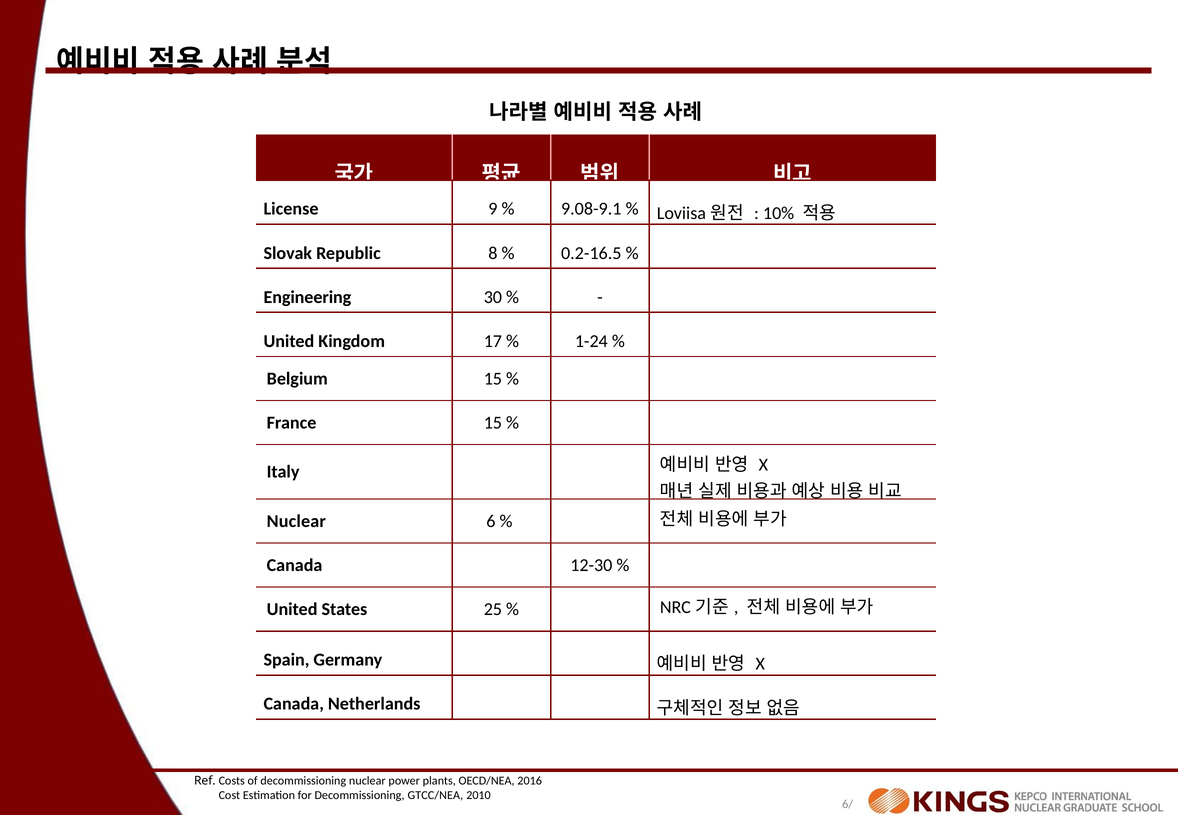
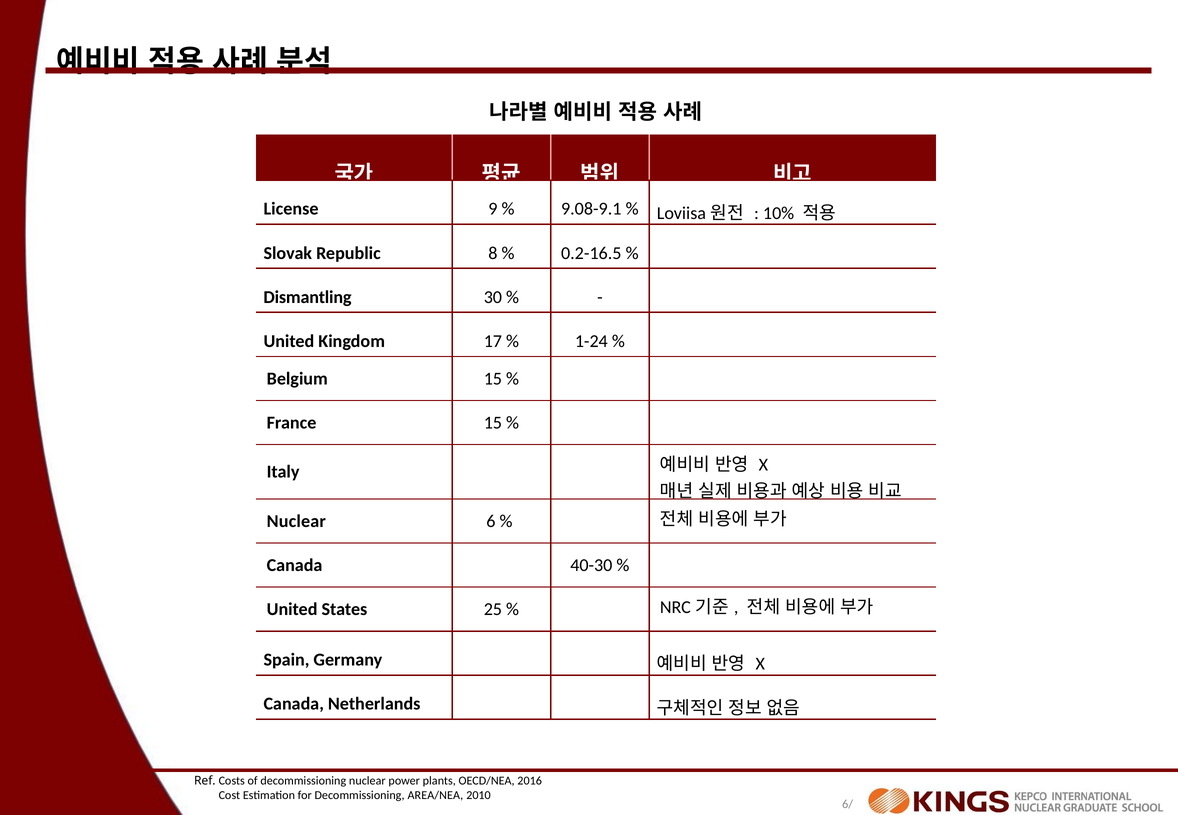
Engineering: Engineering -> Dismantling (307, 297)
12-30: 12-30 -> 40-30 (591, 566)
GTCC/NEA: GTCC/NEA -> AREA/NEA (435, 796)
